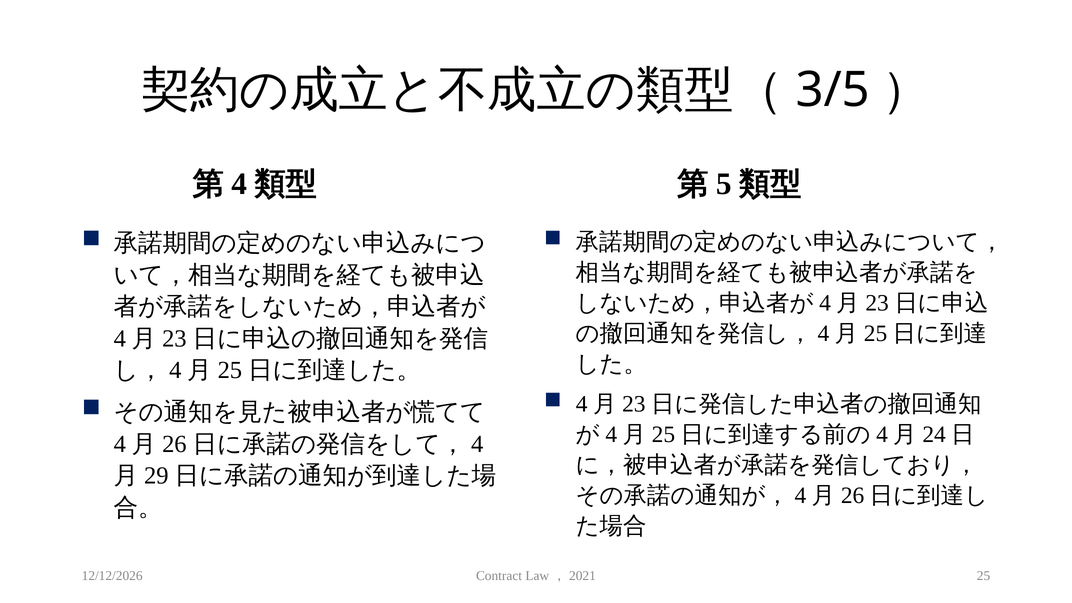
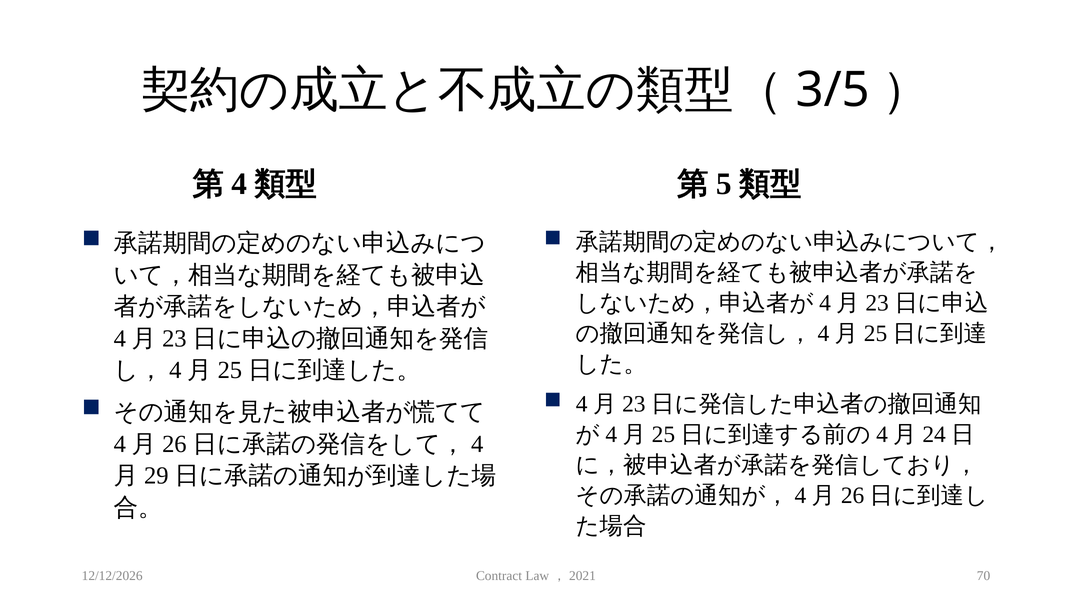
25: 25 -> 70 (984, 576)
